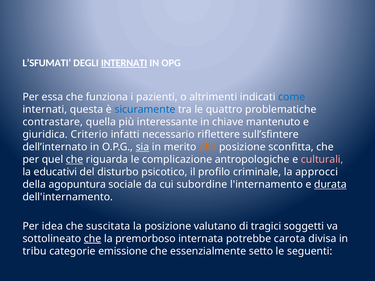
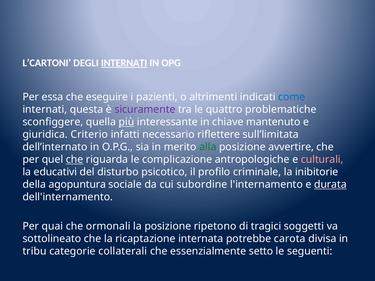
L’SFUMATI: L’SFUMATI -> L’CARTONI (47, 63)
funziona: funziona -> eseguire (107, 97)
sicuramente colour: blue -> purple (145, 110)
contrastare: contrastare -> sconfiggere (53, 122)
più underline: none -> present (126, 122)
sull’sfintere: sull’sfintere -> sull’limitata (271, 135)
sia underline: present -> none (143, 147)
alla colour: orange -> green (208, 147)
sconfitta: sconfitta -> avvertire (291, 147)
approcci: approcci -> inibitorie (317, 172)
idea: idea -> quai (52, 226)
suscitata: suscitata -> ormonali (108, 226)
valutano: valutano -> ripetono (215, 226)
che underline: present -> none (93, 239)
premorboso: premorboso -> ricaptazione (145, 239)
emissione: emissione -> collaterali (123, 251)
